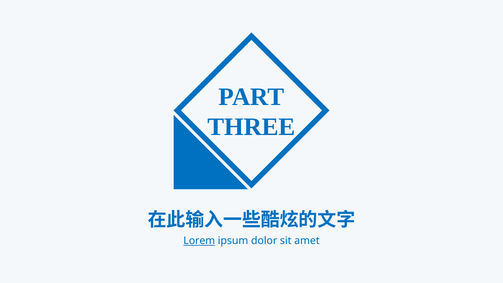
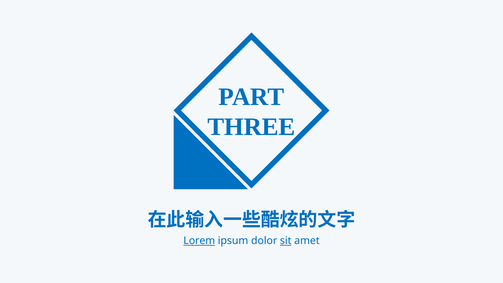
sit underline: none -> present (286, 241)
